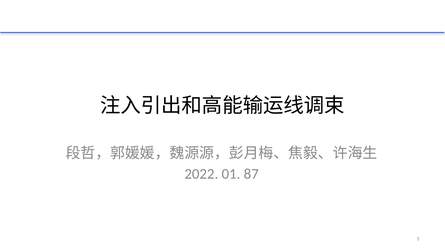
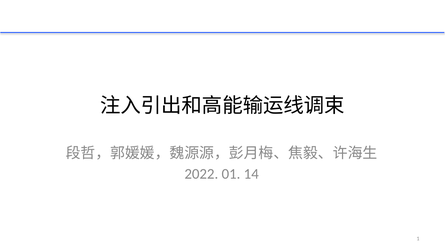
87: 87 -> 14 (251, 174)
